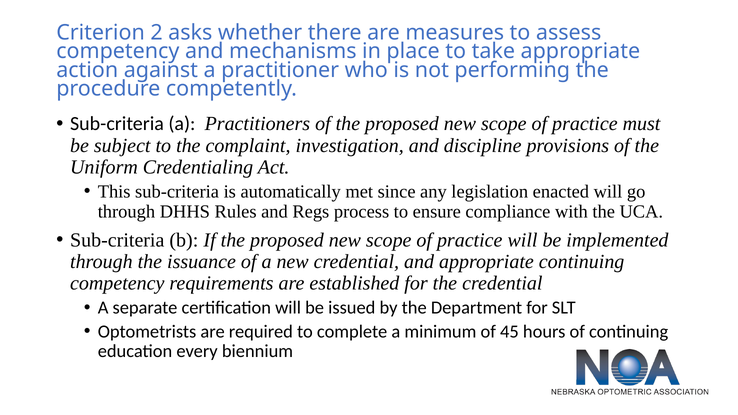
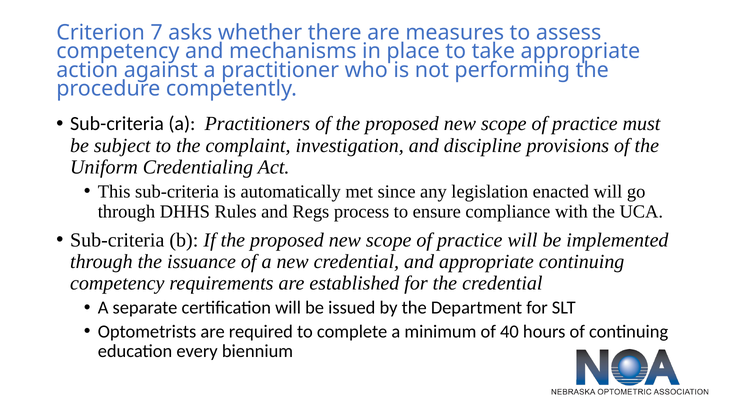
2: 2 -> 7 (157, 33)
45: 45 -> 40 (509, 332)
